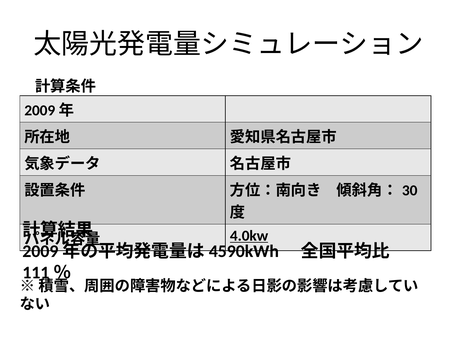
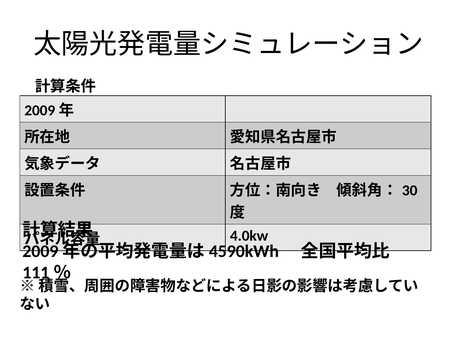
4.0kw underline: present -> none (249, 236)
